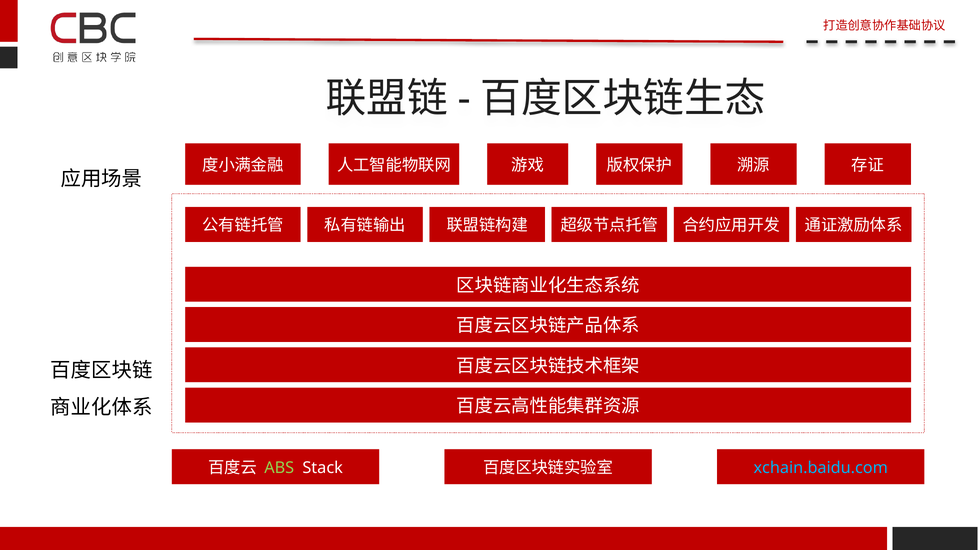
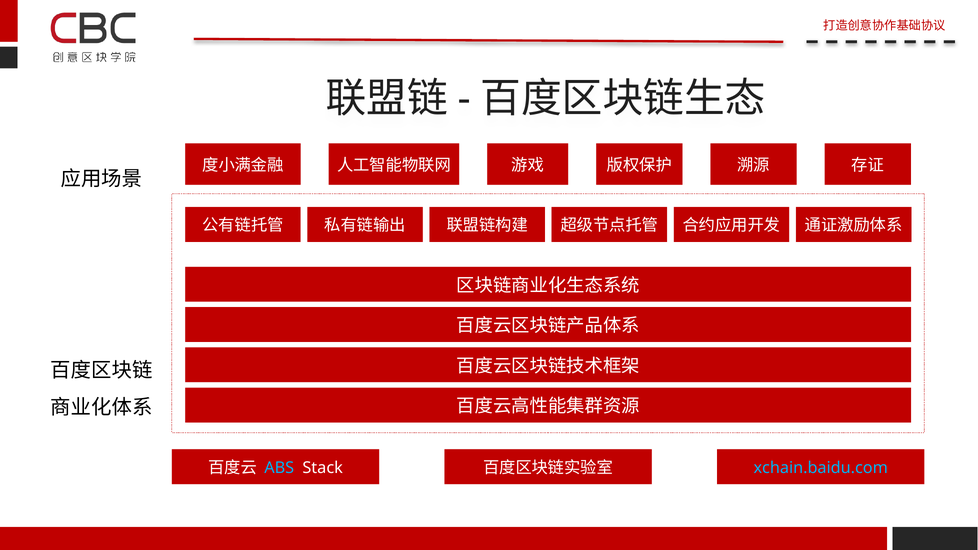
ABS colour: light green -> light blue (279, 468)
